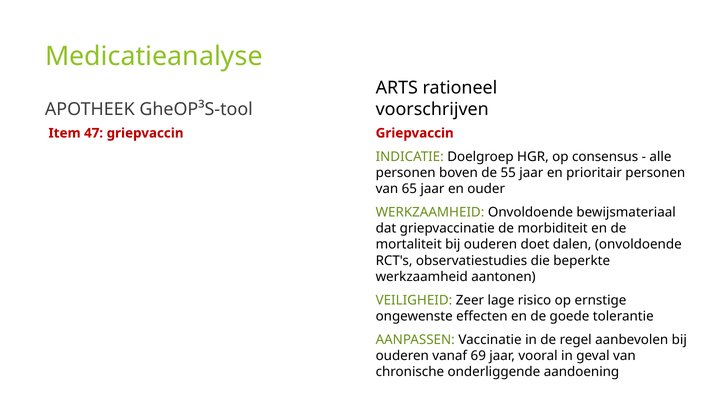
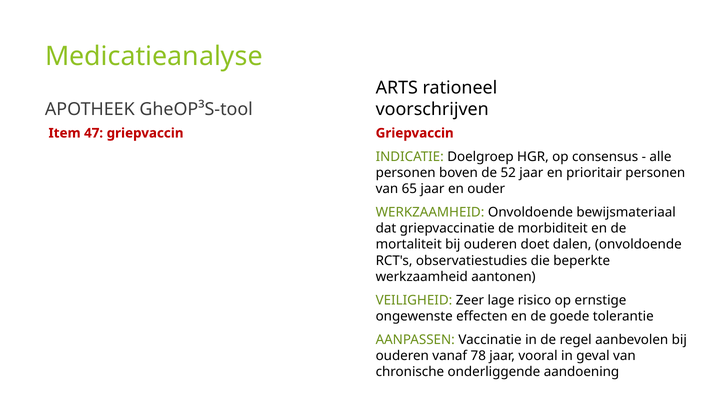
55: 55 -> 52 (508, 173)
69: 69 -> 78 (478, 356)
